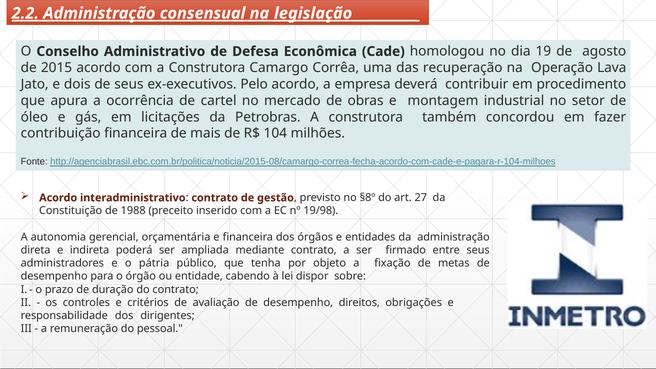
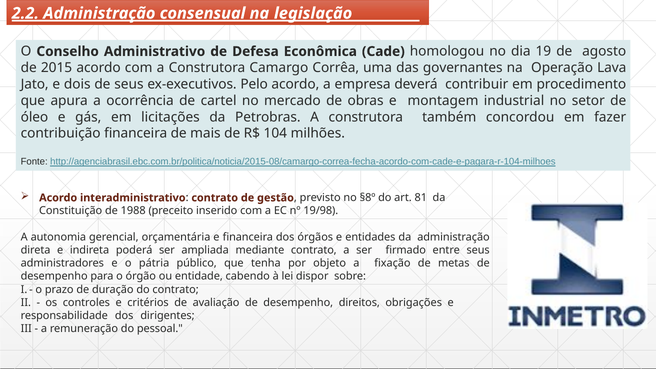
recuperação: recuperação -> governantes (463, 68)
27: 27 -> 81 (421, 198)
